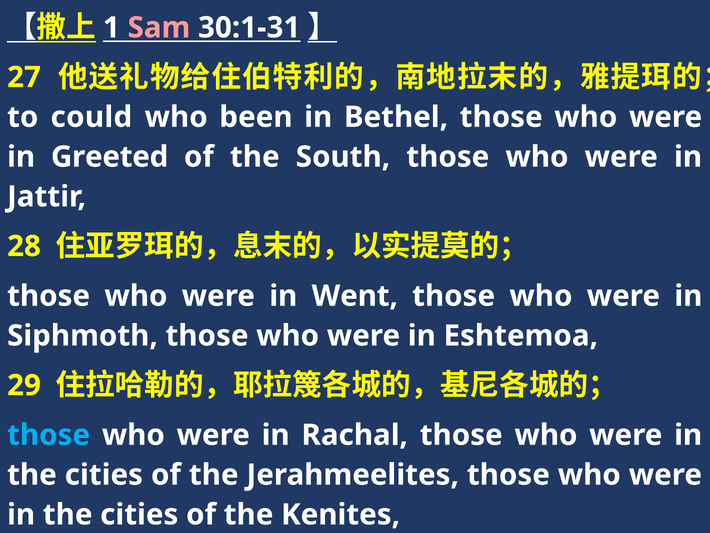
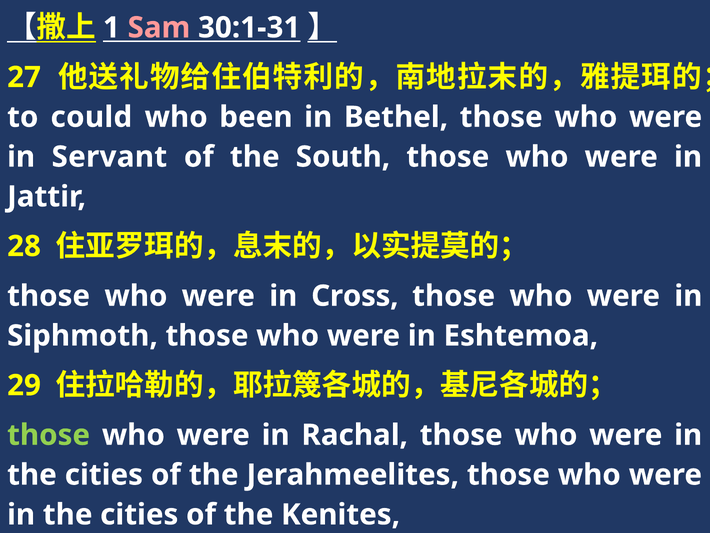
Greeted: Greeted -> Servant (109, 157)
Went: Went -> Cross (355, 296)
those colour: light blue -> light green (49, 435)
